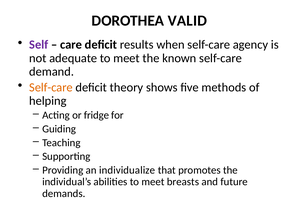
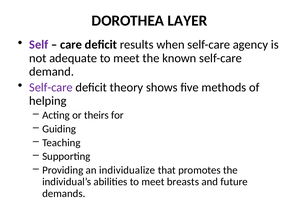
VALID: VALID -> LAYER (187, 21)
Self-care colour: orange -> purple (51, 87)
fridge: fridge -> theirs (96, 115)
